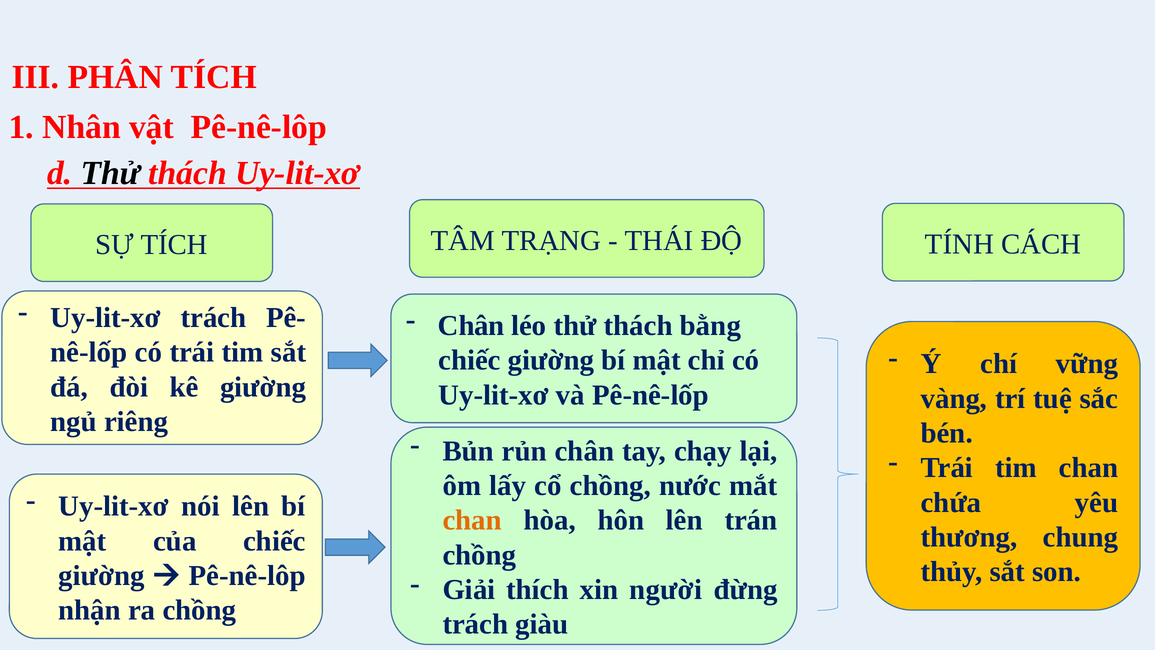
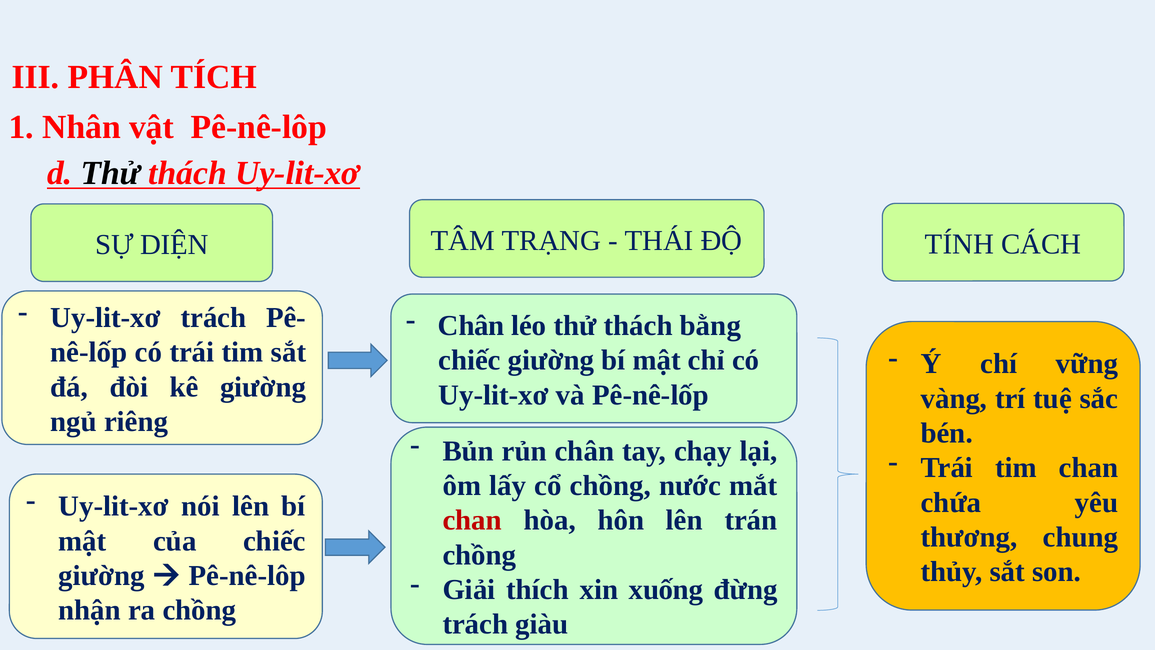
SỰ TÍCH: TÍCH -> DIỆN (174, 245)
chan colour: orange -> red (472, 520)
người: người -> xuống (666, 590)
